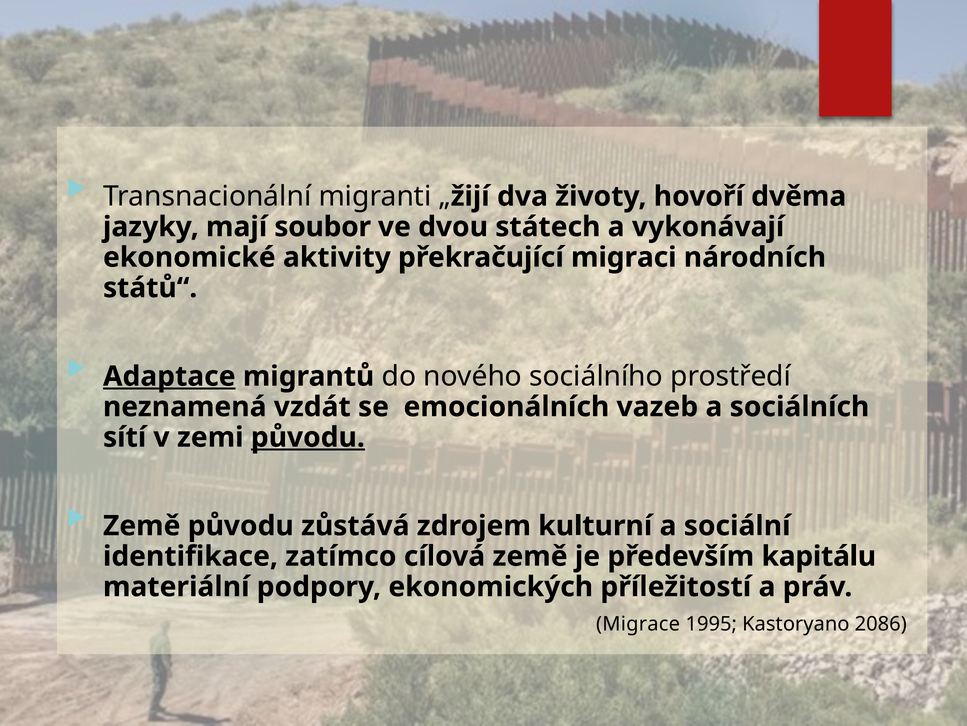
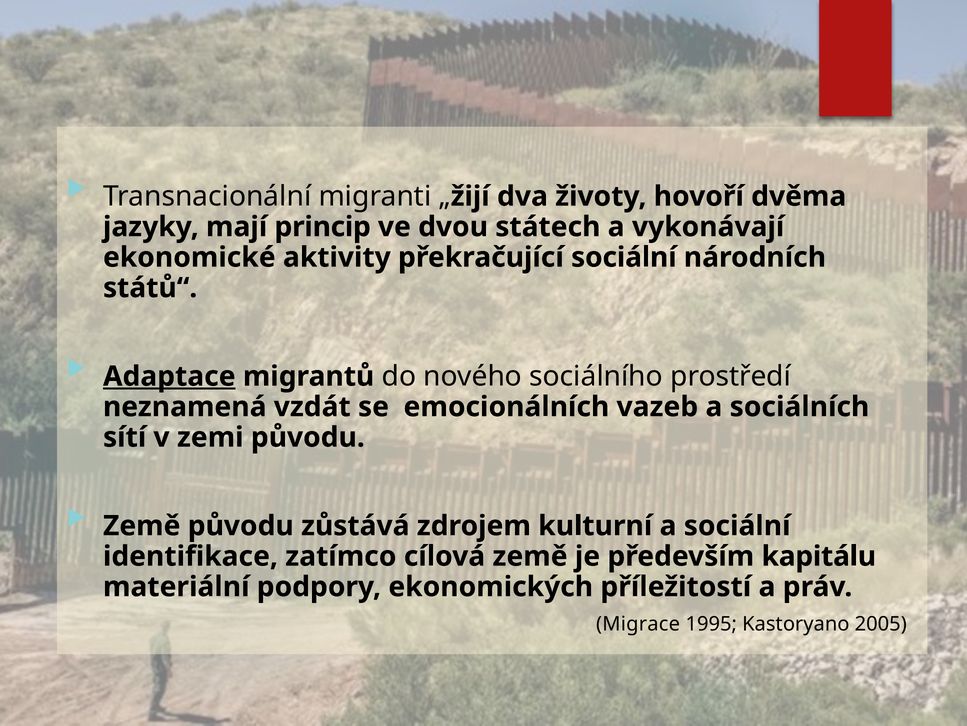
soubor: soubor -> princip (323, 227)
překračující migraci: migraci -> sociální (624, 257)
původu underline: present -> none (308, 437)
2086: 2086 -> 2005 (881, 623)
